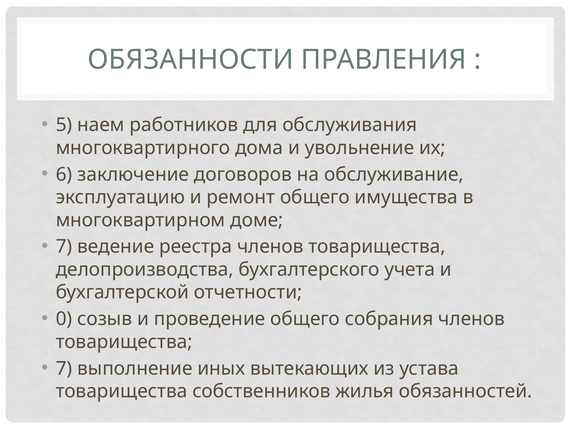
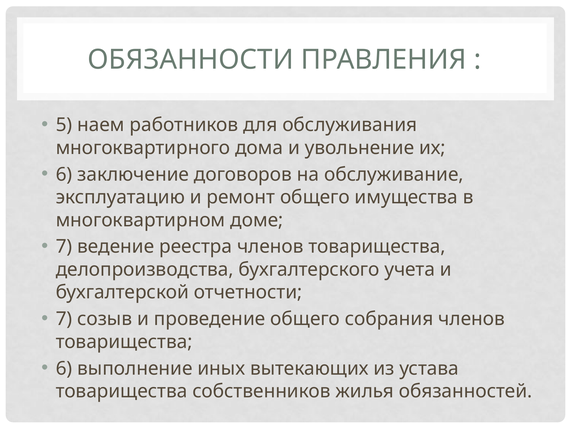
0: 0 -> 7 (64, 319)
7: 7 -> 6 (64, 369)
